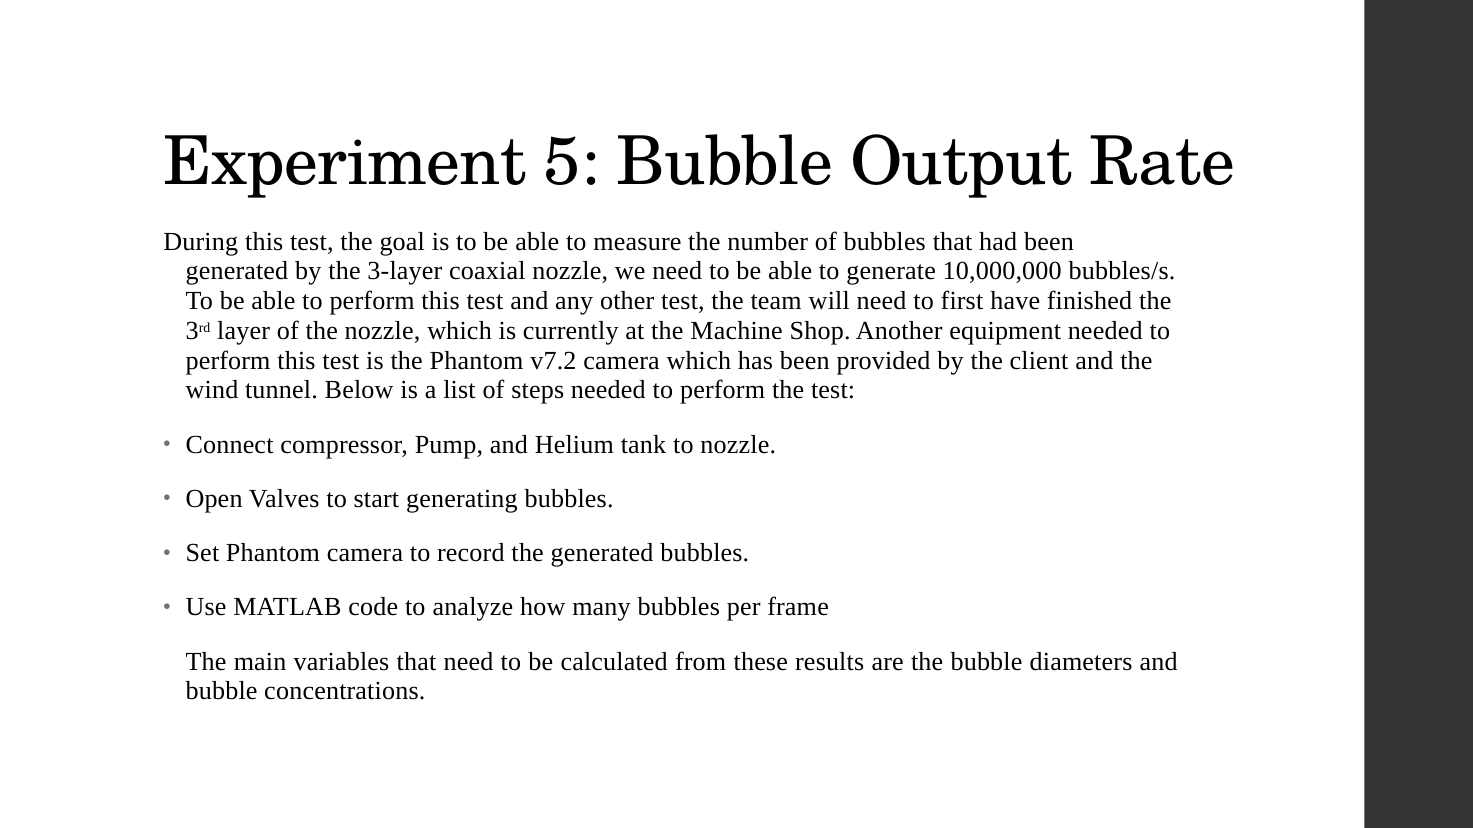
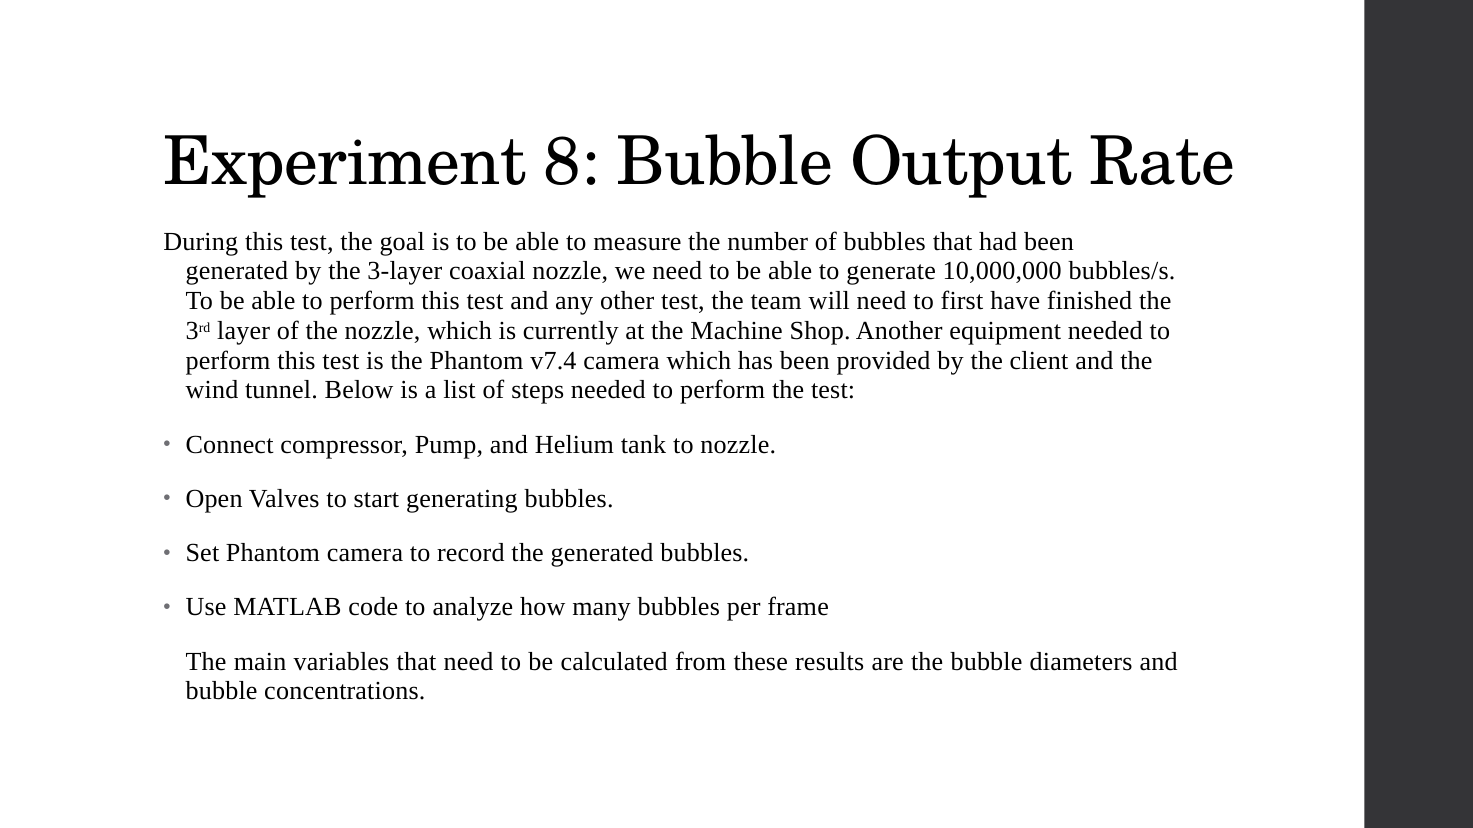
5: 5 -> 8 (572, 162)
v7.2: v7.2 -> v7.4 (553, 361)
